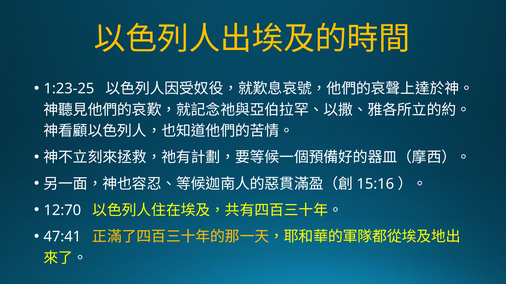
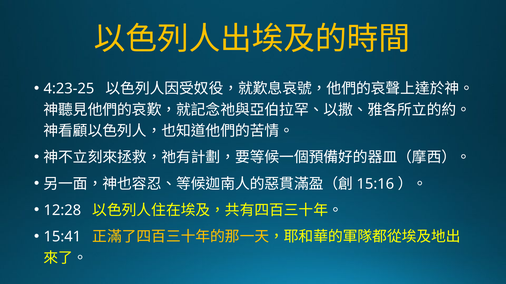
1:23-25: 1:23-25 -> 4:23-25 (69, 89)
12:70: 12:70 -> 12:28 (62, 211)
47:41: 47:41 -> 15:41 (62, 237)
